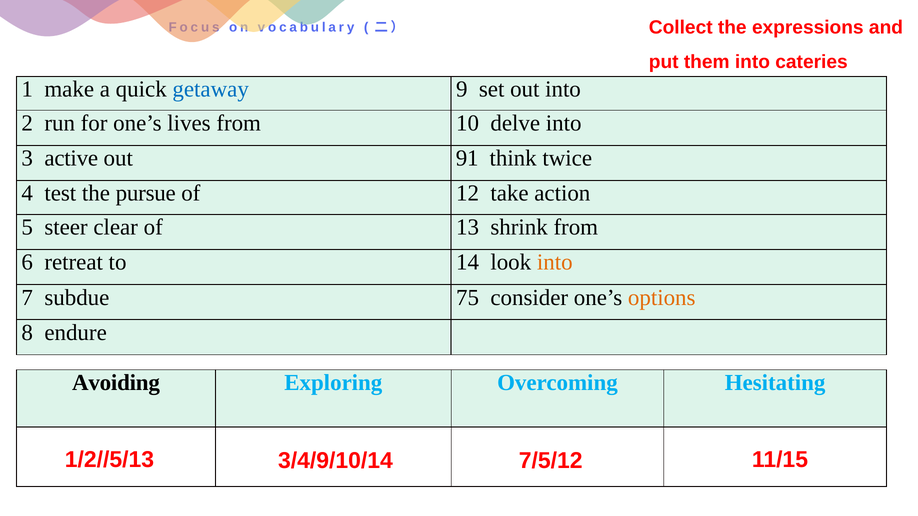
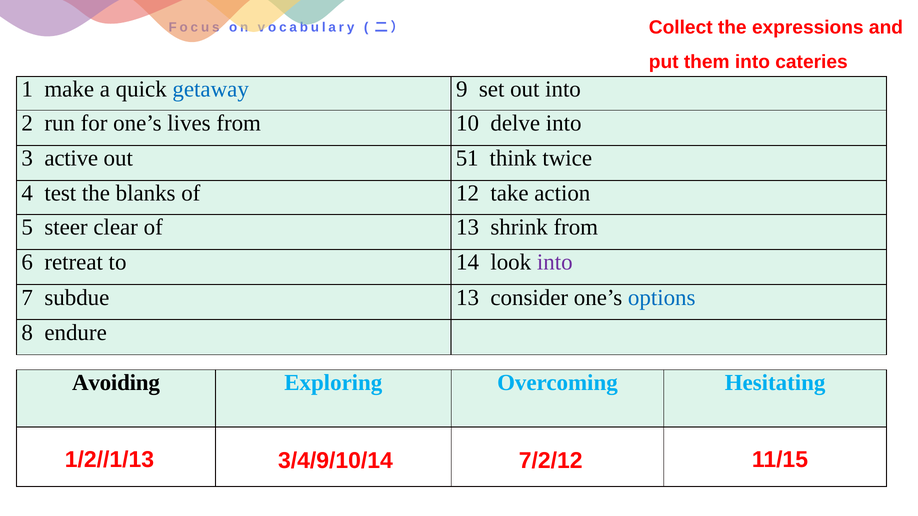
91: 91 -> 51 (467, 158)
pursue: pursue -> blanks (146, 193)
into colour: orange -> purple (555, 263)
subdue 75: 75 -> 13 (468, 298)
options colour: orange -> blue (662, 298)
1/2//5/13: 1/2//5/13 -> 1/2//1/13 (109, 460)
7/5/12: 7/5/12 -> 7/2/12 (551, 461)
